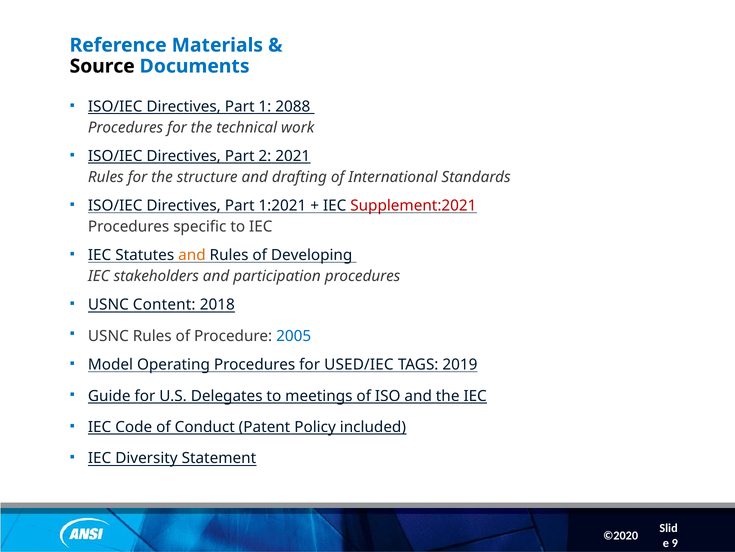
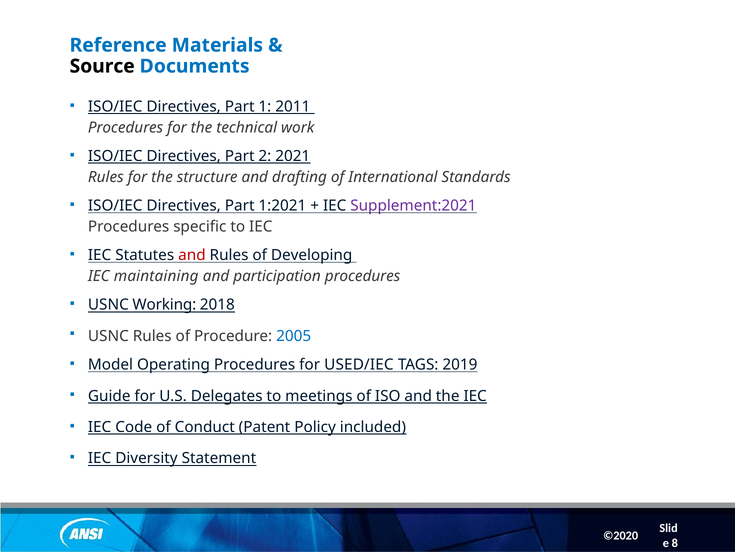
2088: 2088 -> 2011 (293, 106)
Supplement:2021 colour: red -> purple (413, 205)
and colour: orange -> red (192, 255)
stakeholders: stakeholders -> maintaining (156, 276)
Content: Content -> Working (164, 304)
9: 9 -> 8 (675, 542)
